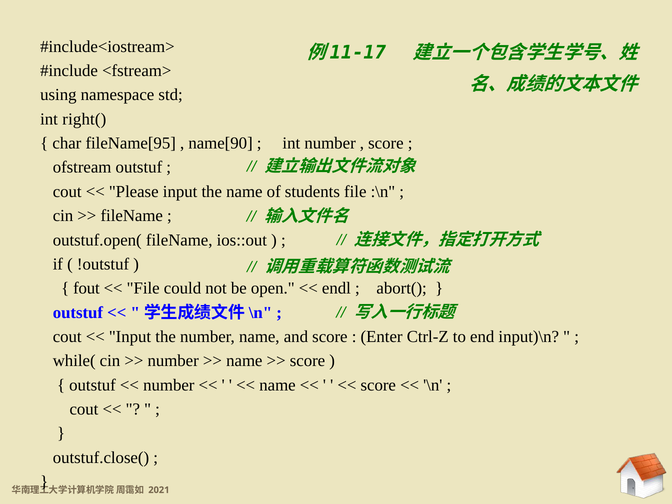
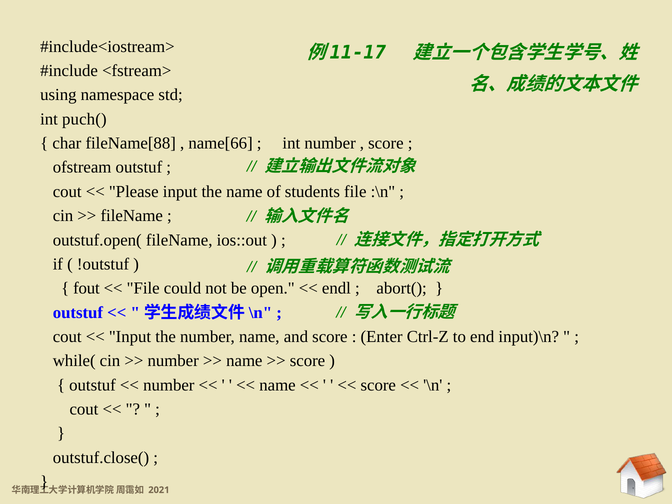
right(: right( -> puch( (84, 119)
fileName[95: fileName[95 -> fileName[88 (131, 143)
name[90: name[90 -> name[66 (221, 143)
